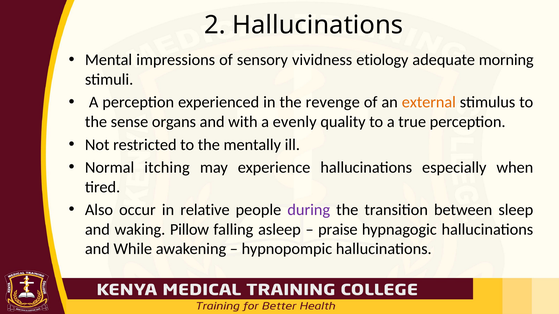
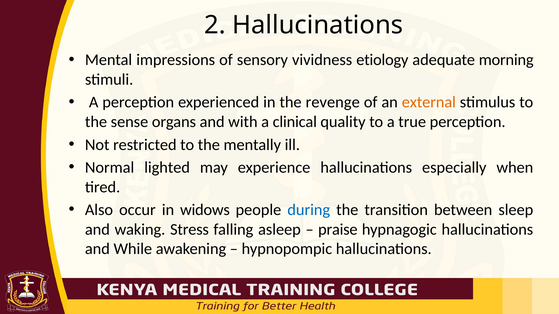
evenly: evenly -> clinical (295, 122)
itching: itching -> lighted (167, 168)
relative: relative -> widows (205, 210)
during colour: purple -> blue (309, 210)
Pillow: Pillow -> Stress (189, 230)
